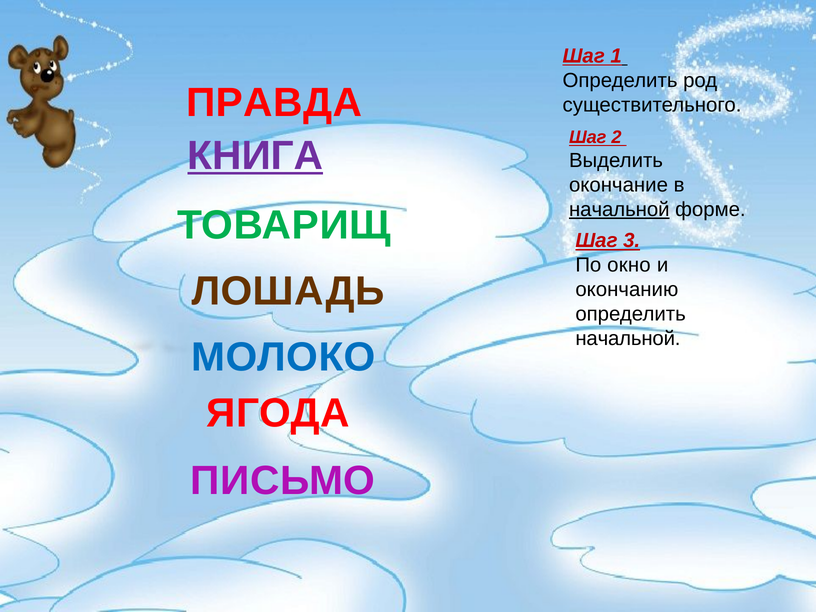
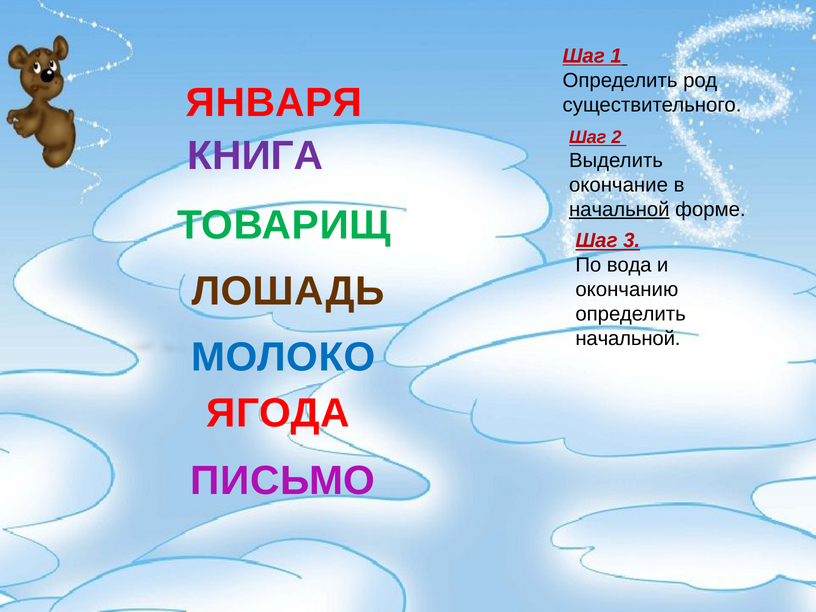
ПРАВДА: ПРАВДА -> ЯНВАРЯ (274, 103)
КНИГА underline: present -> none (255, 156)
окно: окно -> вода (629, 265)
